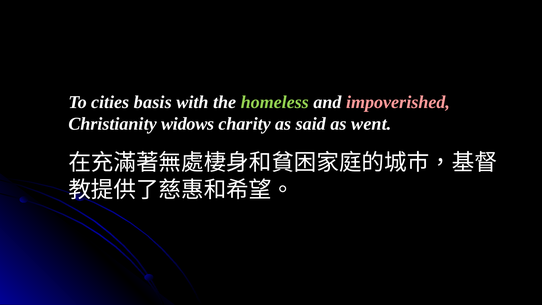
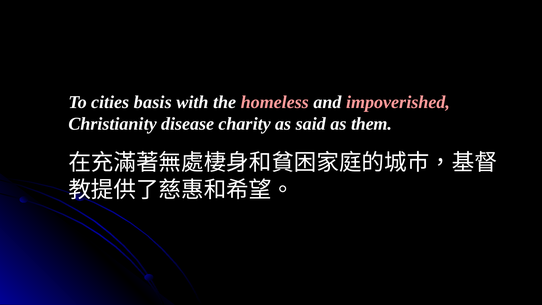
homeless colour: light green -> pink (275, 102)
widows: widows -> disease (188, 124)
went: went -> them (372, 124)
